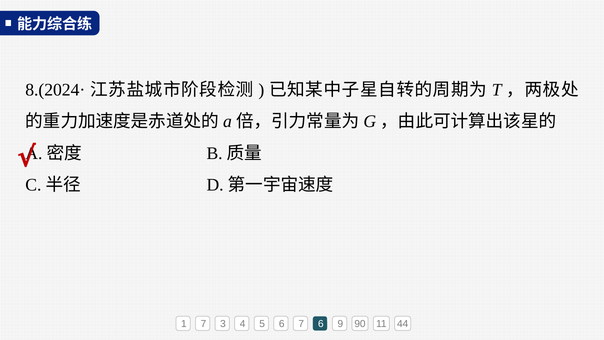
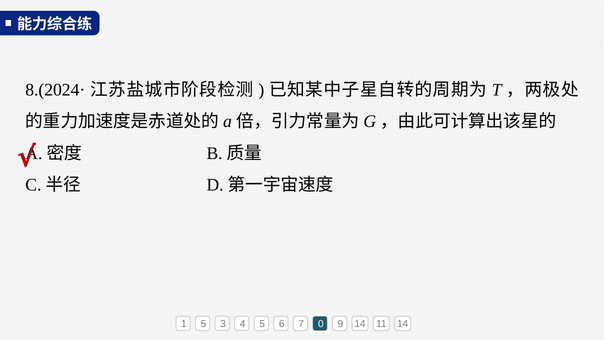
1 7: 7 -> 5 (203, 324)
7 6: 6 -> 0 (321, 324)
9 90: 90 -> 14 (360, 324)
11 44: 44 -> 14 (403, 324)
